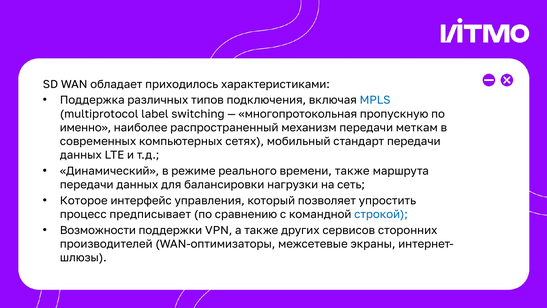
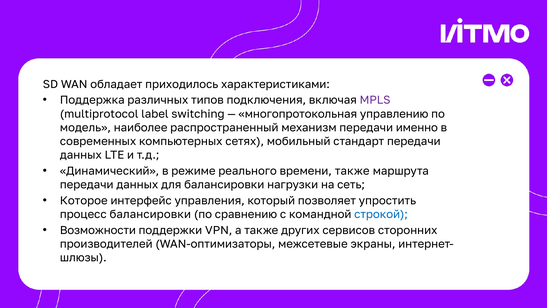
MPLS colour: blue -> purple (375, 100)
пропускную: пропускную -> управлению (394, 114)
именно: именно -> модель (85, 127)
меткам: меткам -> именно (417, 127)
процесс предписывает: предписывает -> балансировки (150, 214)
